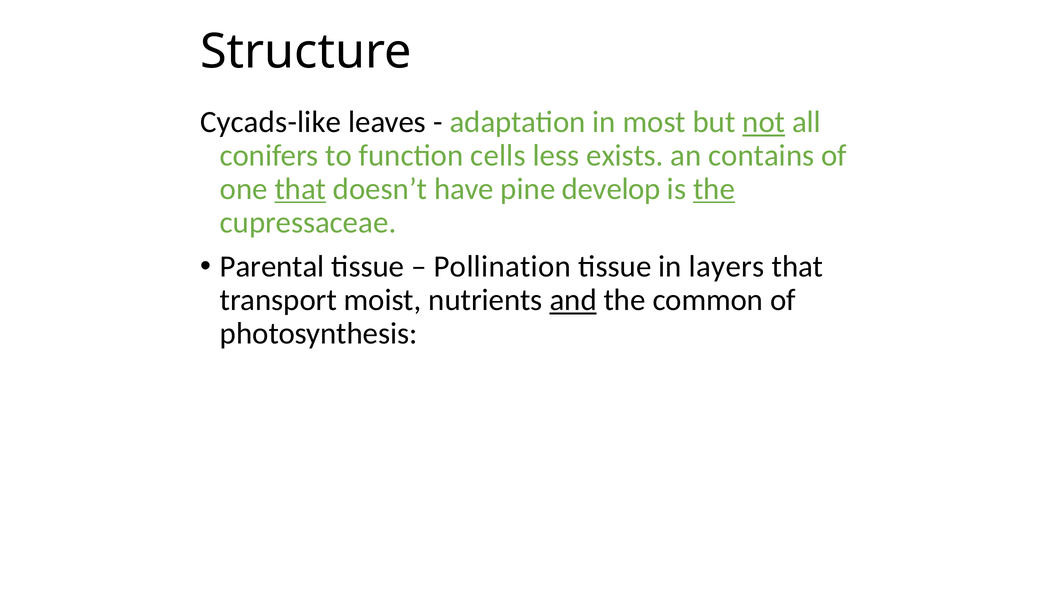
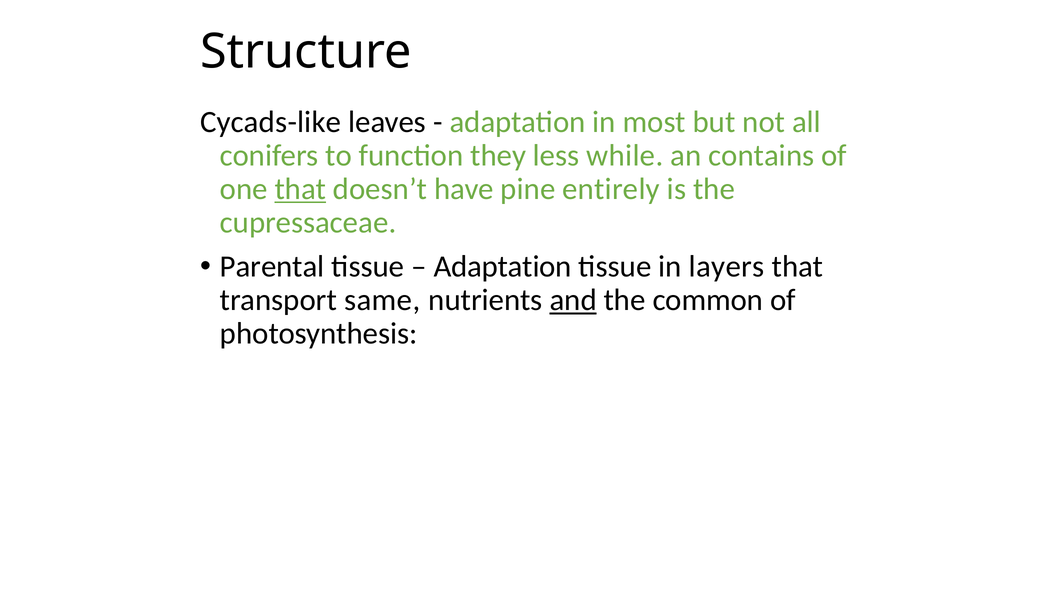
not underline: present -> none (764, 122)
cells: cells -> they (498, 156)
exists: exists -> while (625, 156)
develop: develop -> entirely (611, 189)
the underline: present -> none (714, 189)
Pollination: Pollination -> Adaptation (503, 267)
moist: moist -> same (382, 300)
